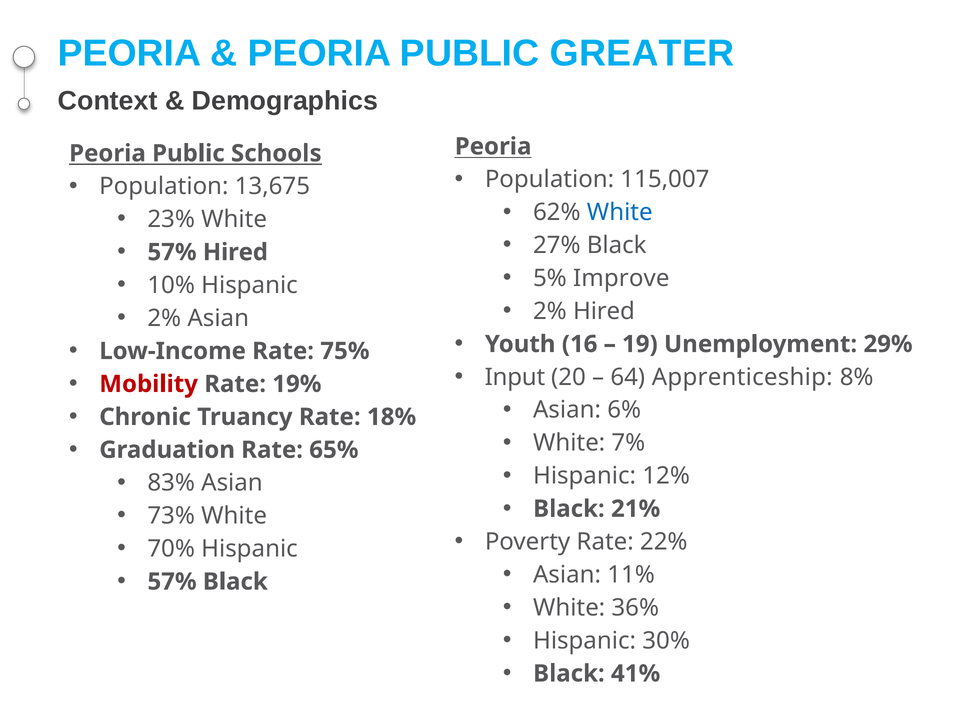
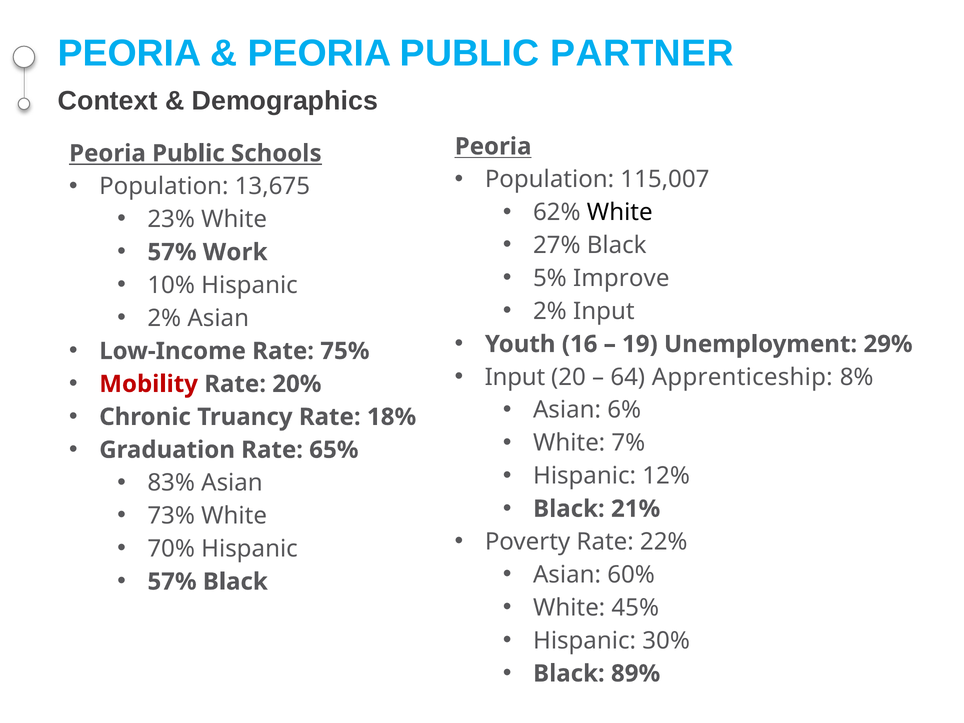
GREATER: GREATER -> PARTNER (642, 53)
White colour: blue -> black (620, 212)
57% Hired: Hired -> Work (235, 252)
2% Hired: Hired -> Input (604, 311)
19%: 19% -> 20% (297, 384)
11%: 11% -> 60% (631, 575)
36%: 36% -> 45% (635, 608)
41%: 41% -> 89% (636, 674)
